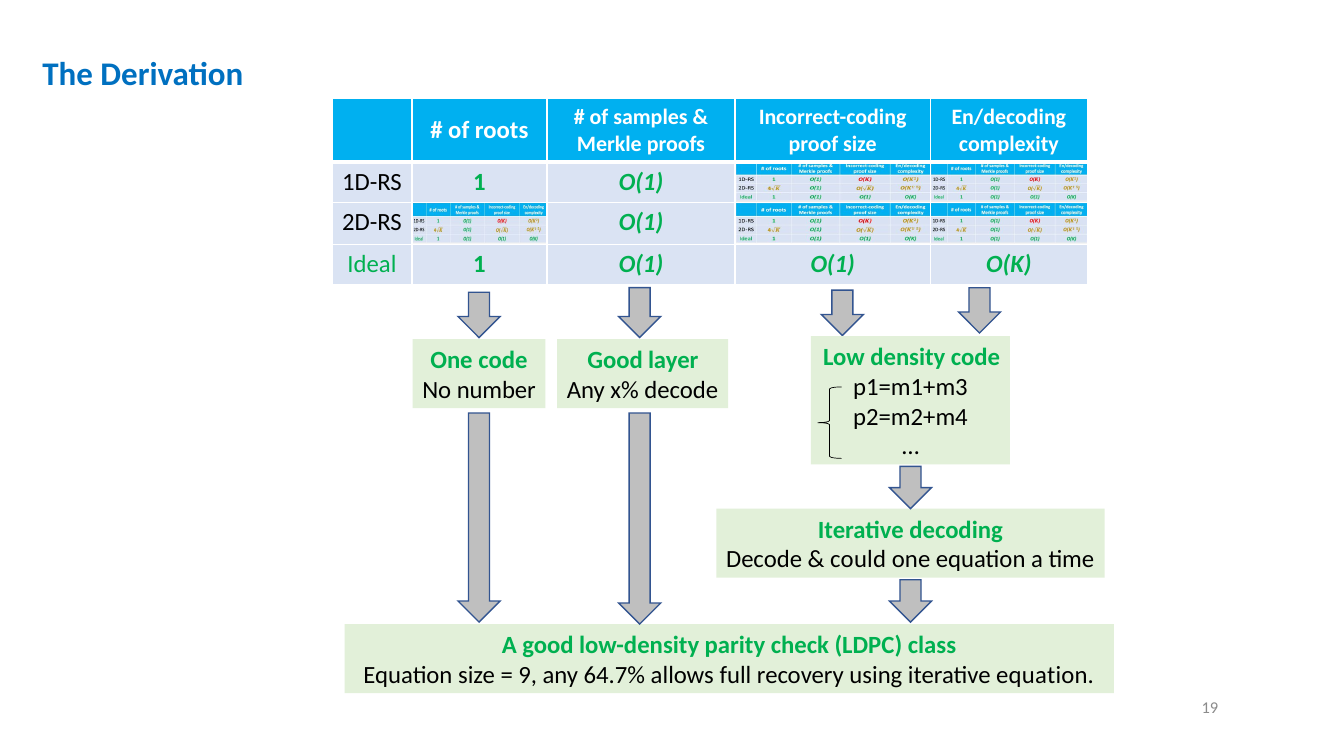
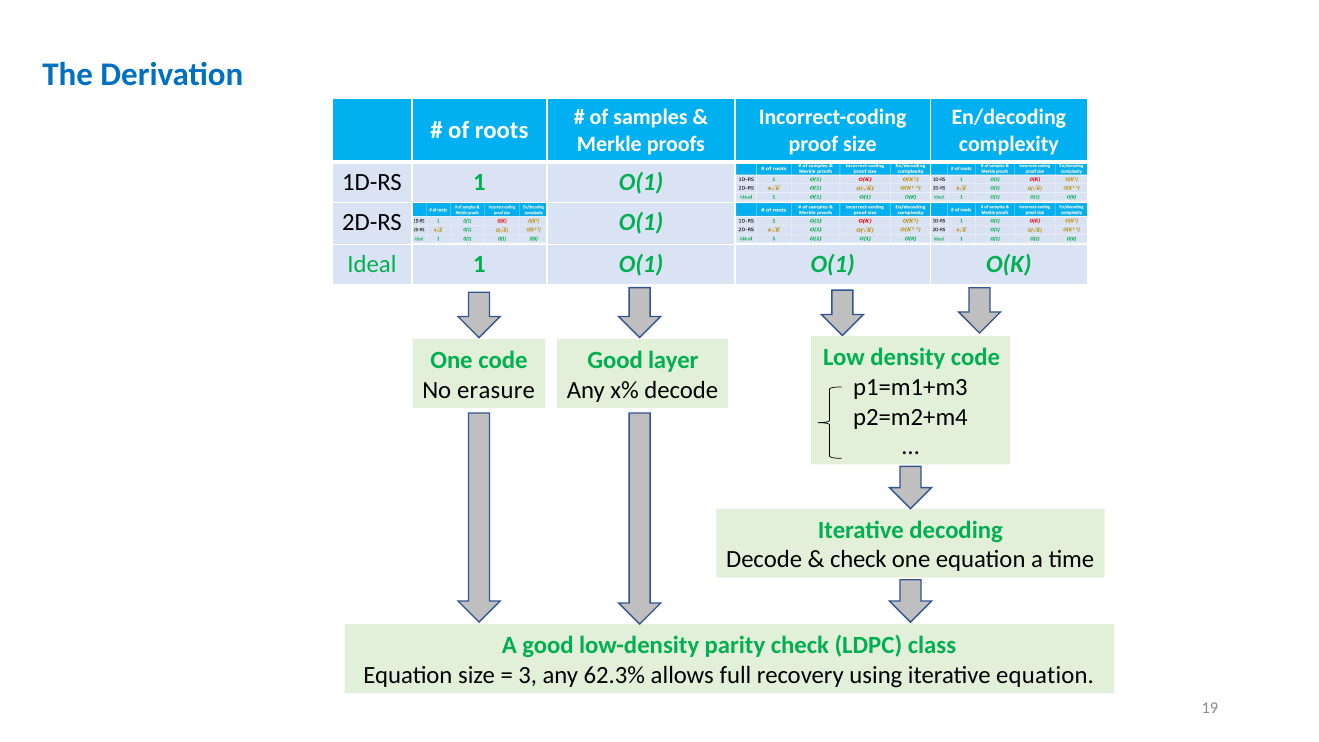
number: number -> erasure (496, 390)
could: could -> check (858, 560)
9: 9 -> 3 (528, 675)
64.7%: 64.7% -> 62.3% (614, 675)
